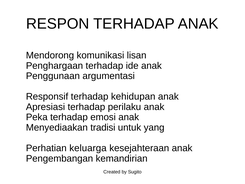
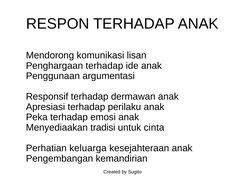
kehidupan: kehidupan -> dermawan (133, 96)
yang: yang -> cinta (154, 127)
